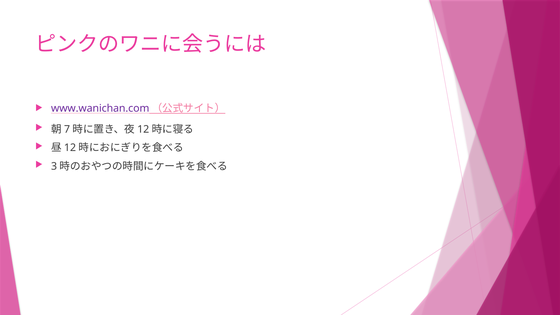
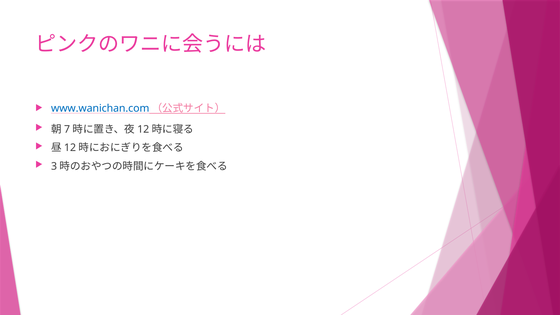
www.wanichan.com colour: purple -> blue (100, 108)
